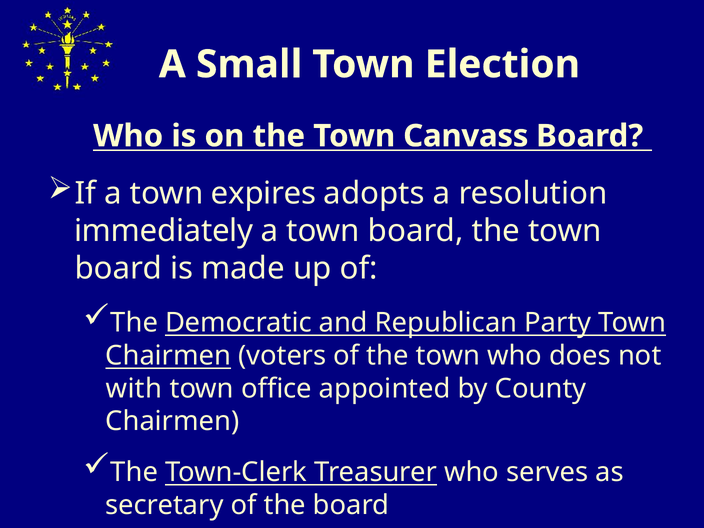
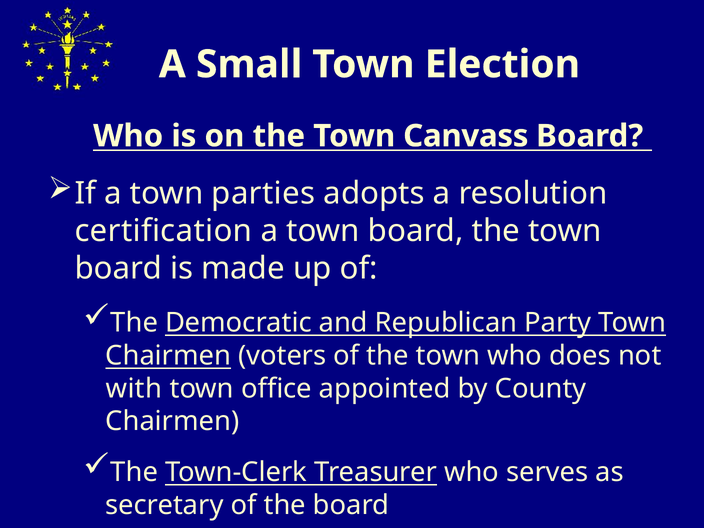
expires: expires -> parties (263, 194)
immediately: immediately -> certification (163, 231)
